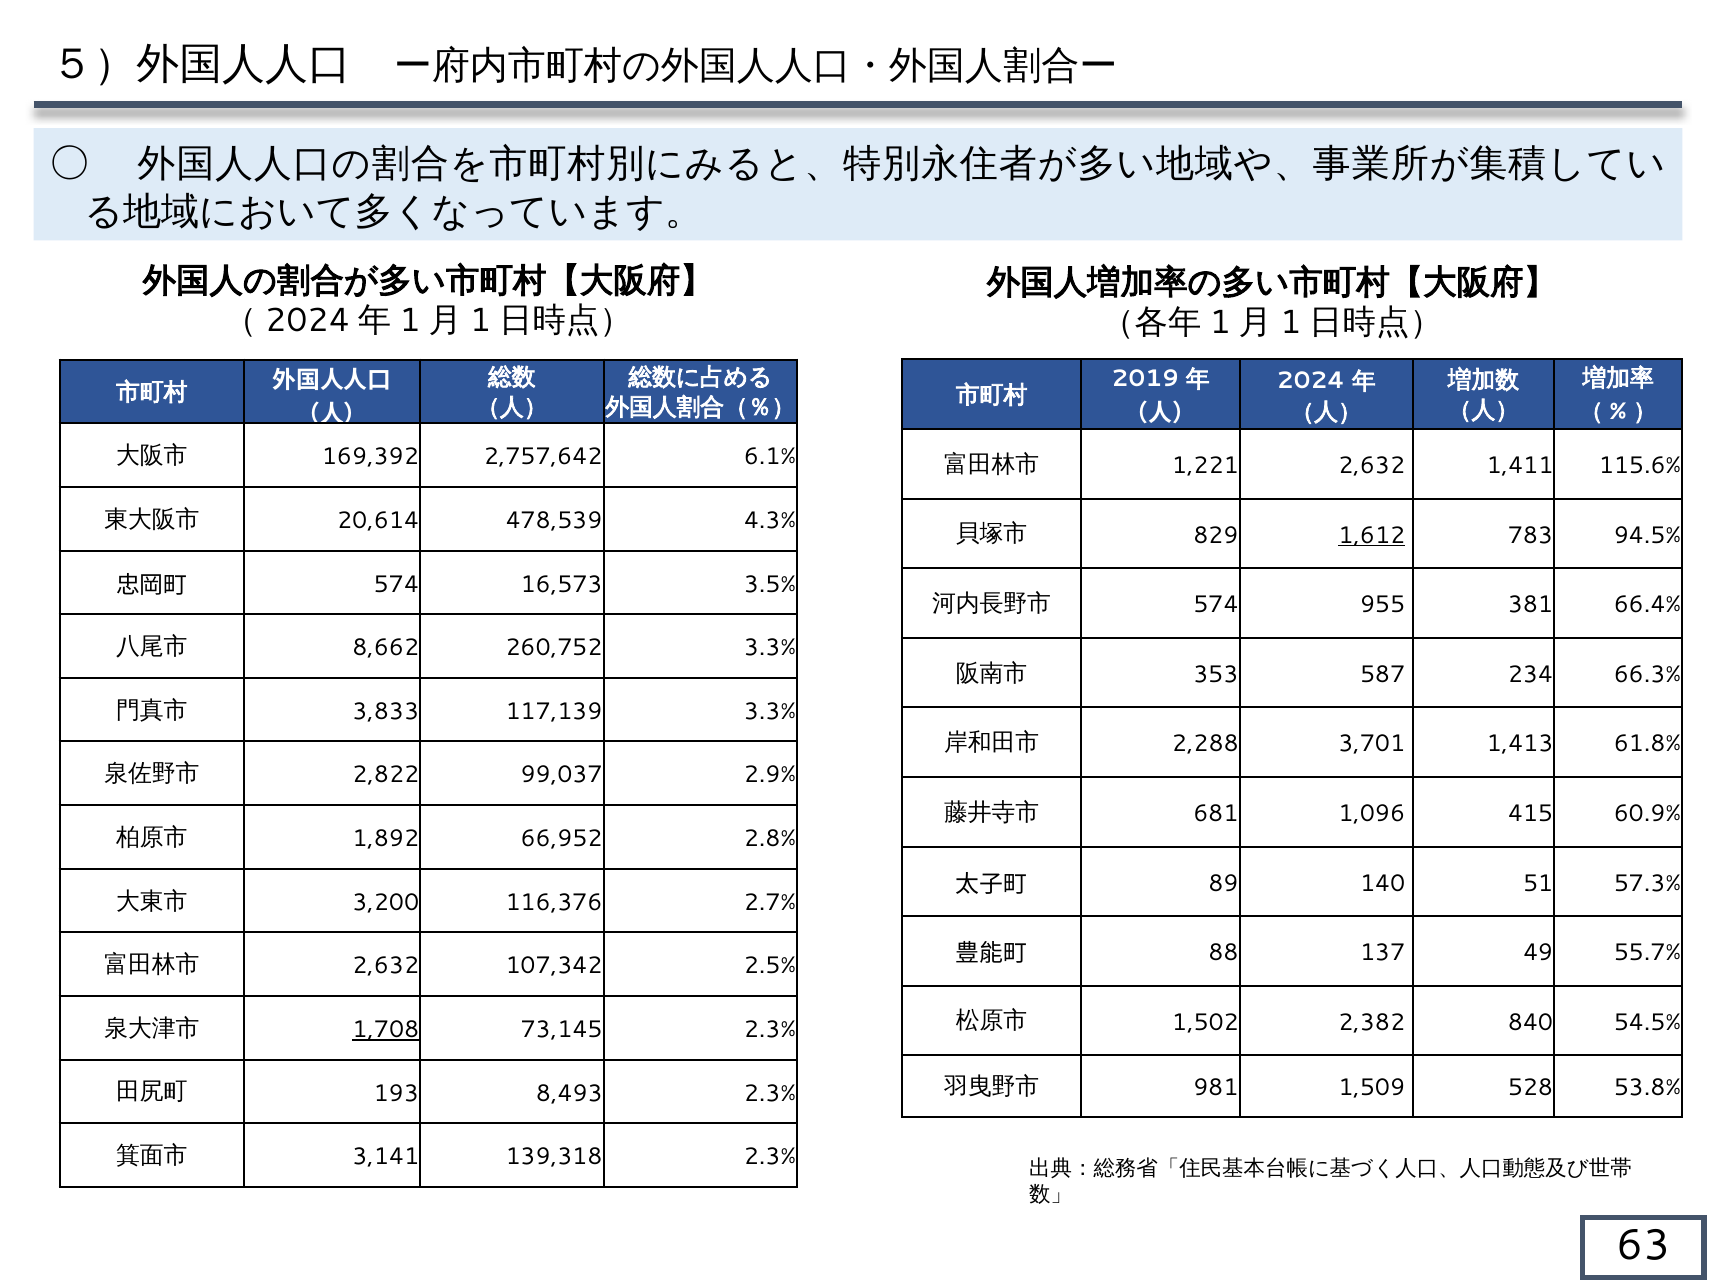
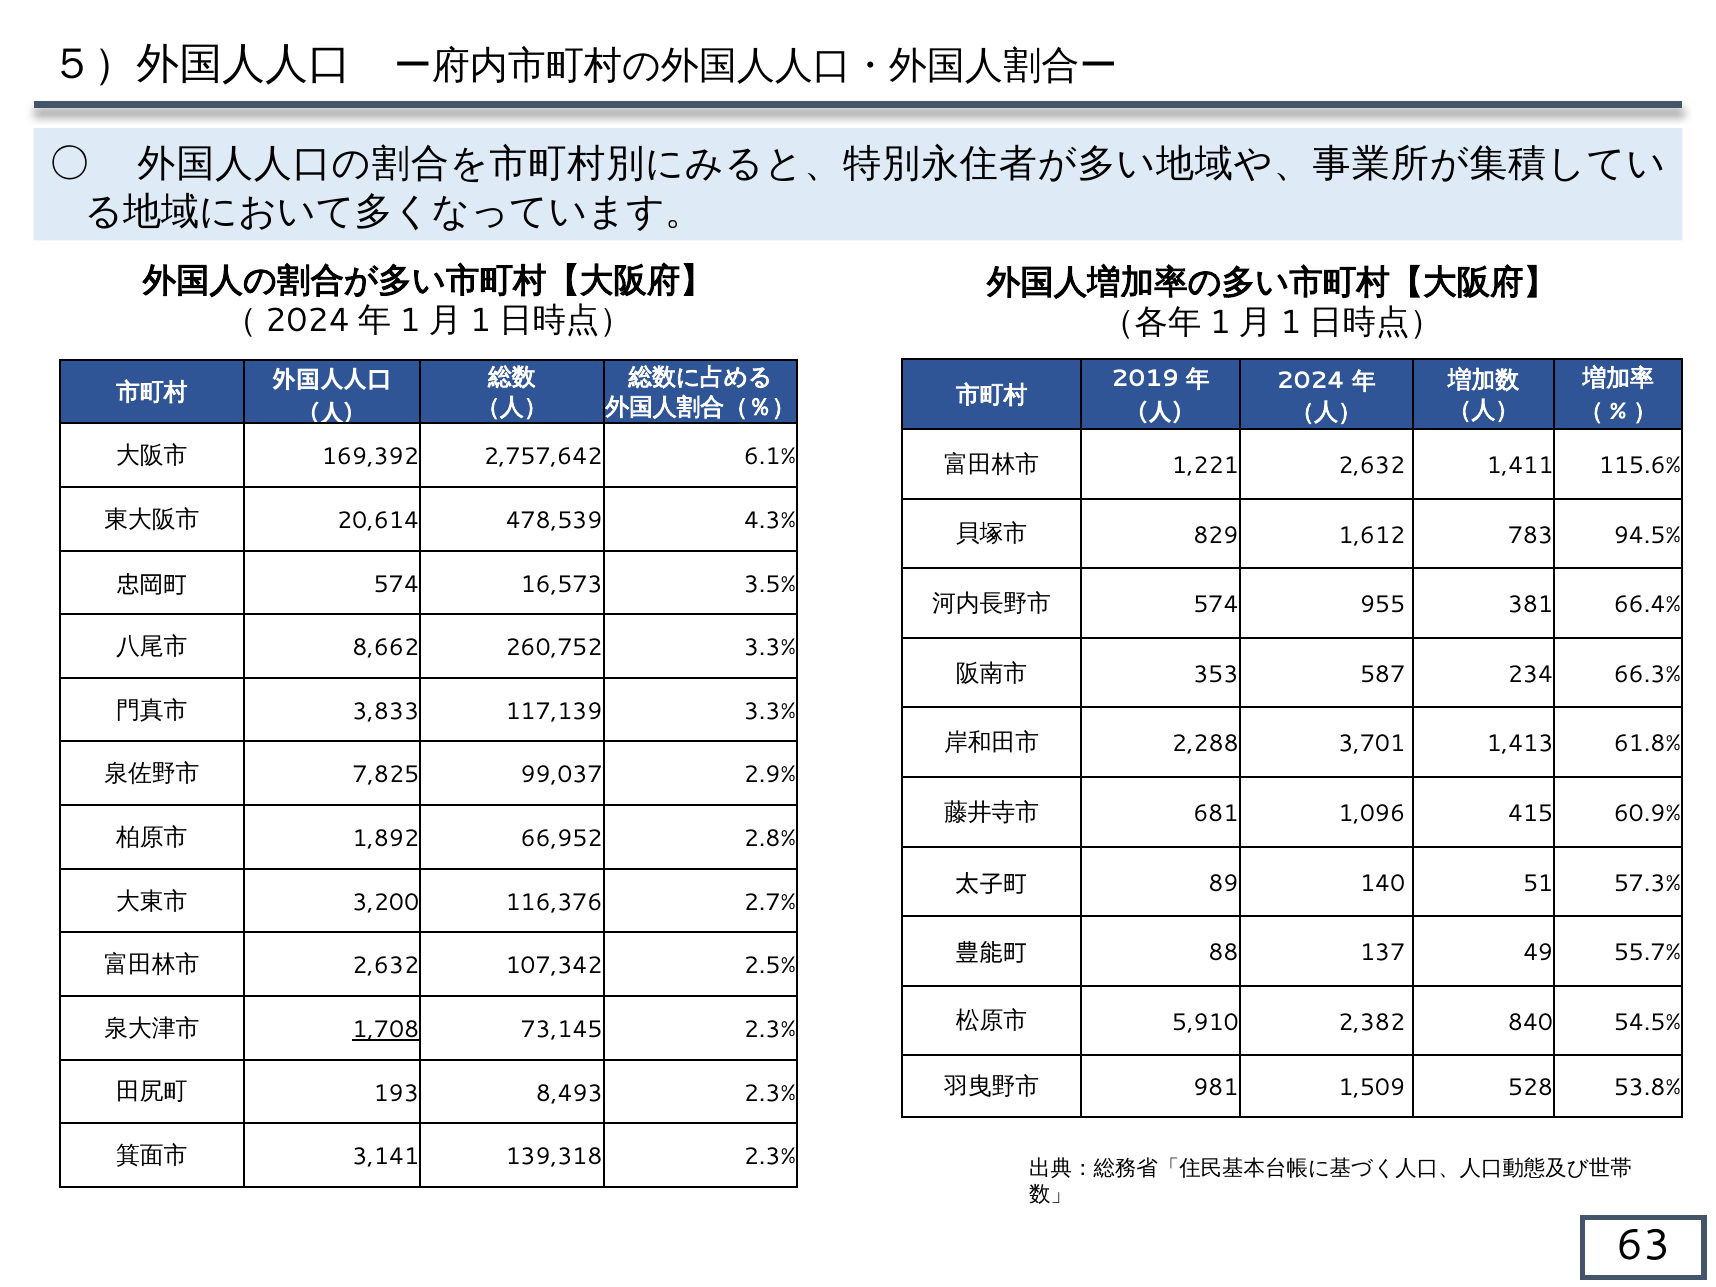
1,612 underline: present -> none (1372, 535)
2,822: 2,822 -> 7,825 (386, 775)
1,502: 1,502 -> 5,910 (1205, 1022)
